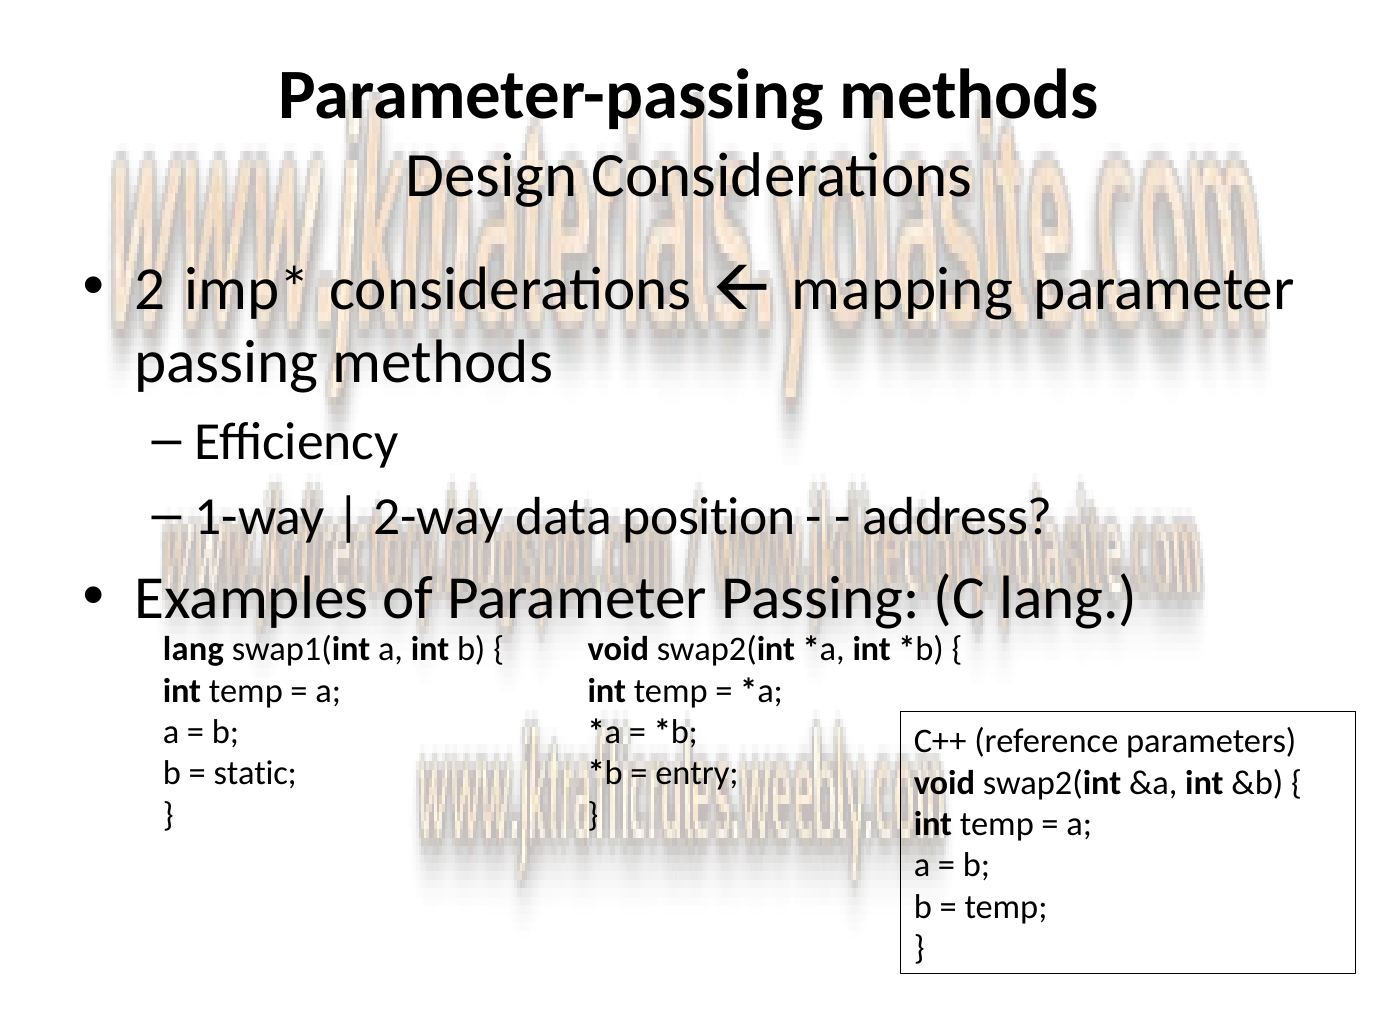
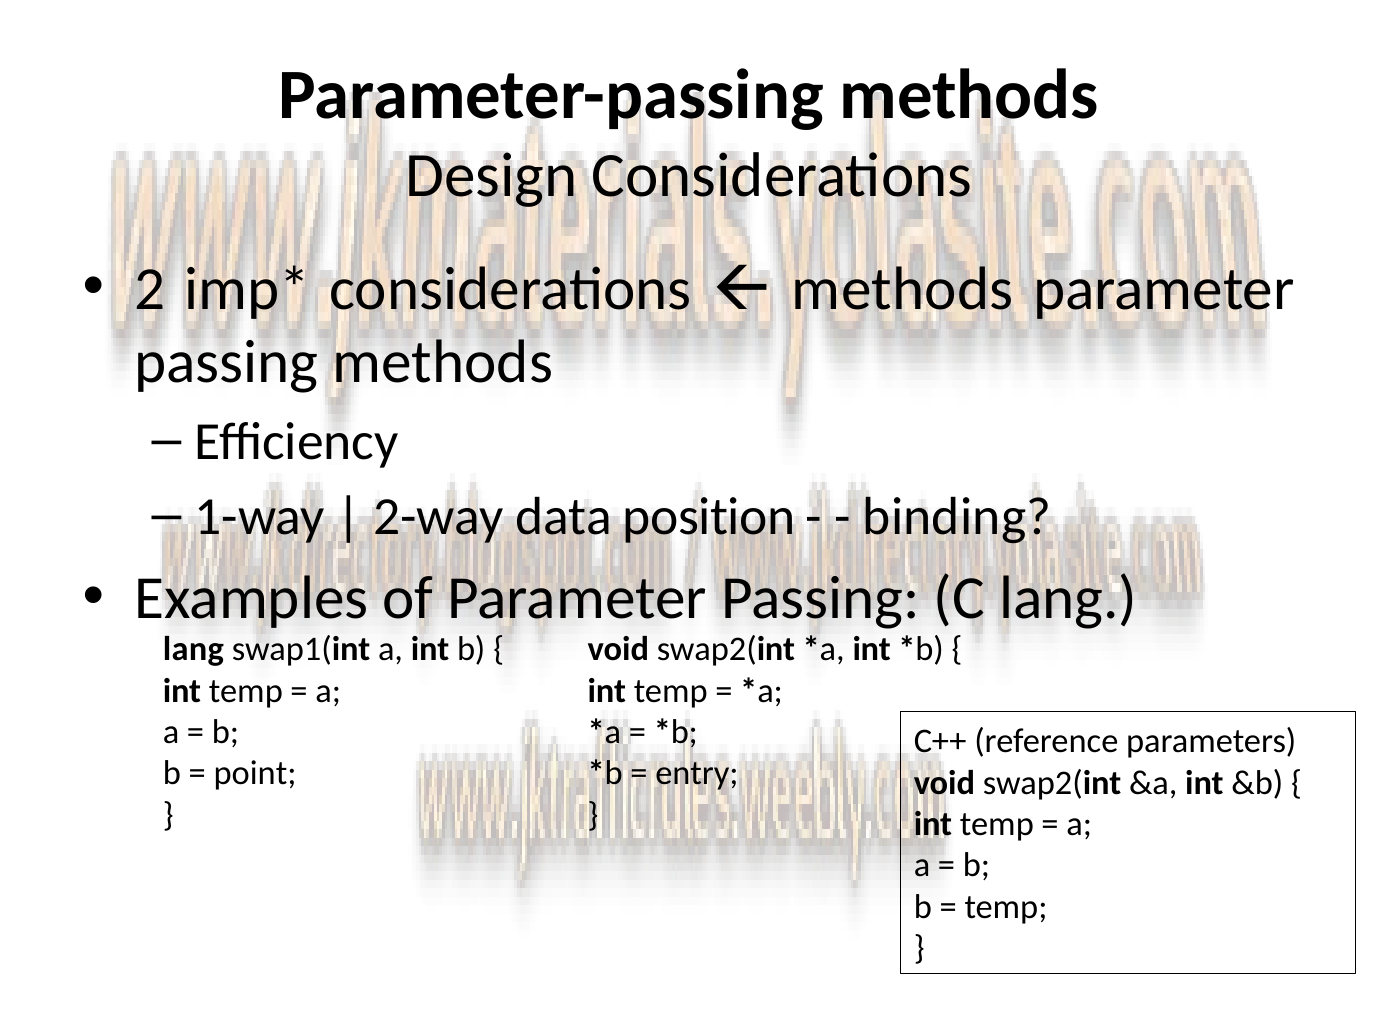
mapping: mapping -> methods (903, 289)
address: address -> binding (957, 517)
static: static -> point (255, 774)
